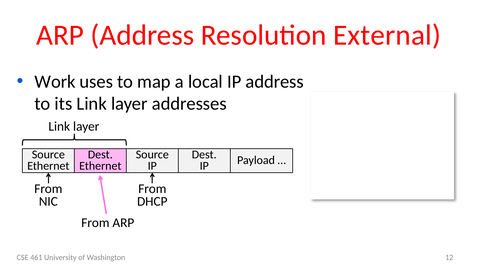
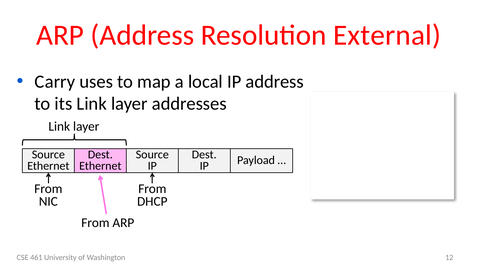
Work: Work -> Carry (55, 82)
